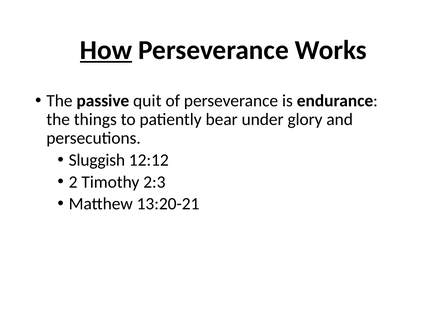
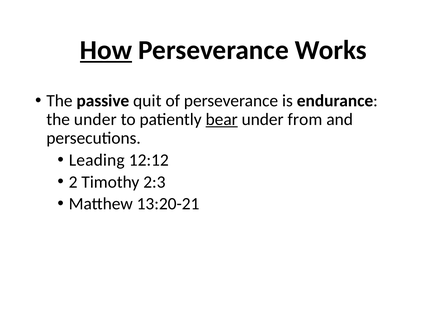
the things: things -> under (95, 120)
bear underline: none -> present (222, 120)
glory: glory -> from (305, 120)
Sluggish: Sluggish -> Leading (97, 160)
